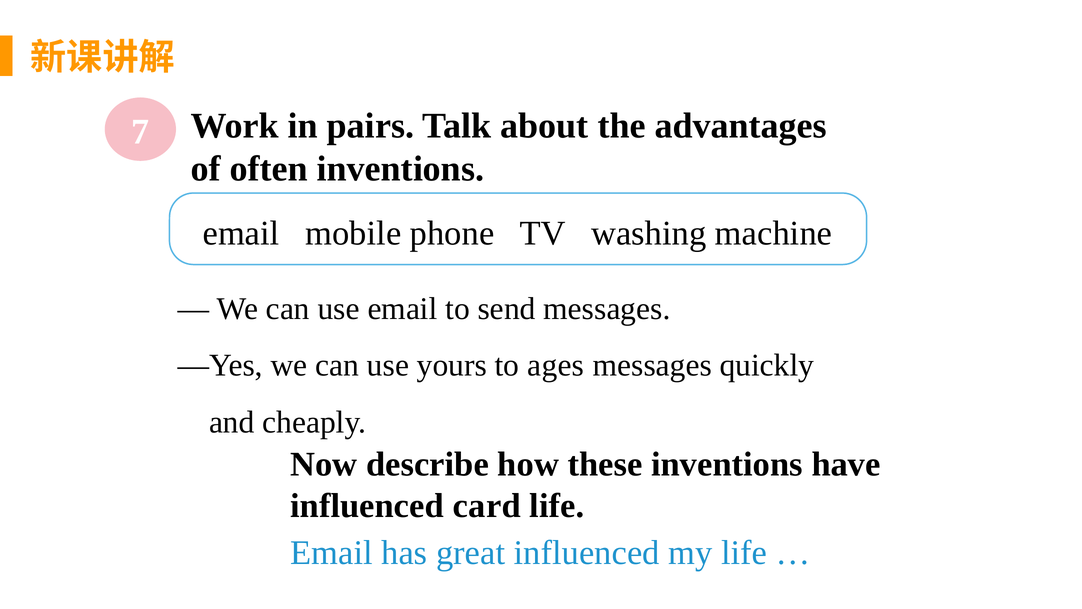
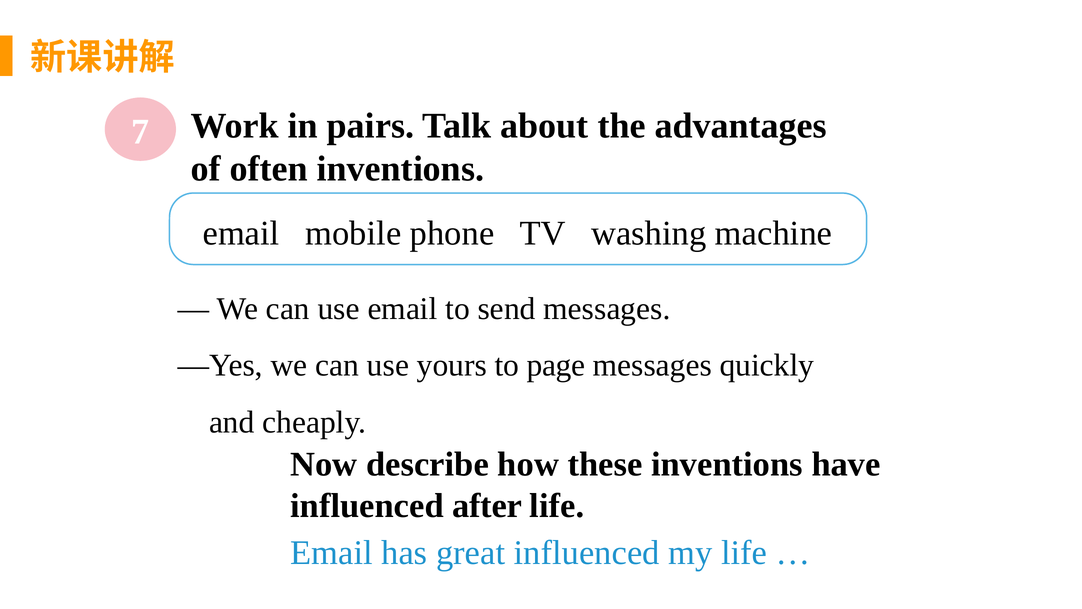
ages: ages -> page (556, 365)
card: card -> after (487, 506)
